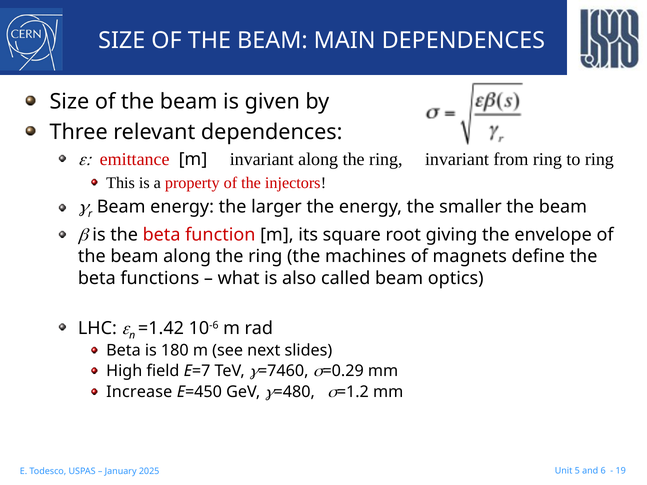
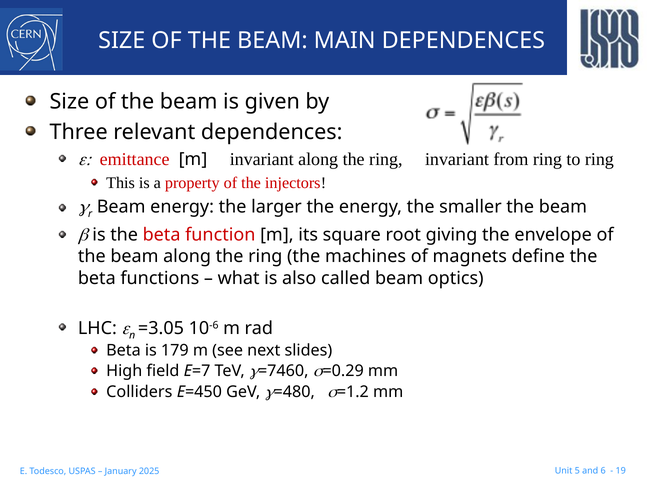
=1.42: =1.42 -> =3.05 (161, 328)
180: 180 -> 179 (175, 351)
Increase: Increase -> Colliders (139, 392)
